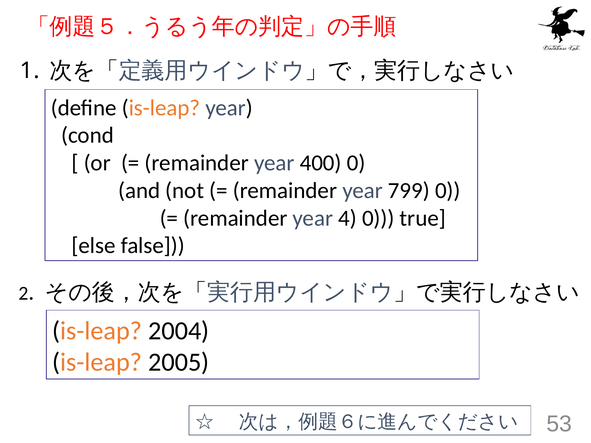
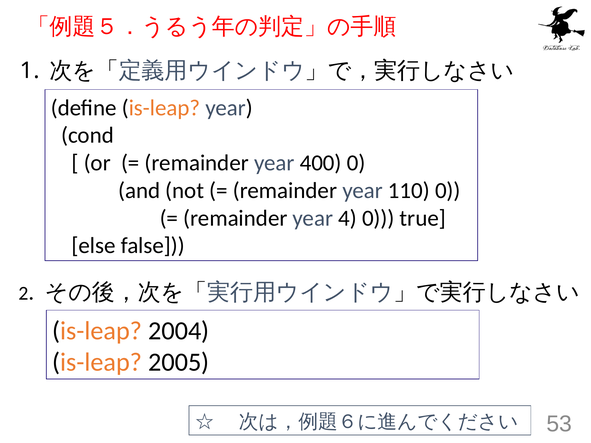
799: 799 -> 110 (409, 191)
